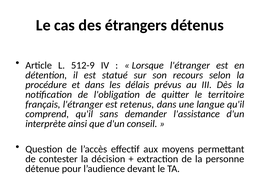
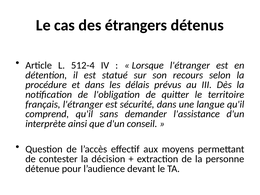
512-9: 512-9 -> 512-4 (83, 65)
retenus: retenus -> sécurité (137, 104)
